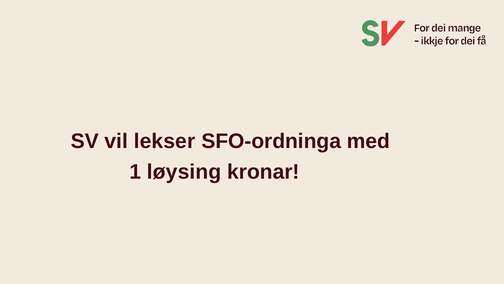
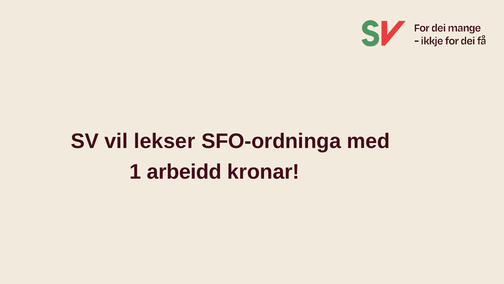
løysing: løysing -> arbeidd (184, 171)
